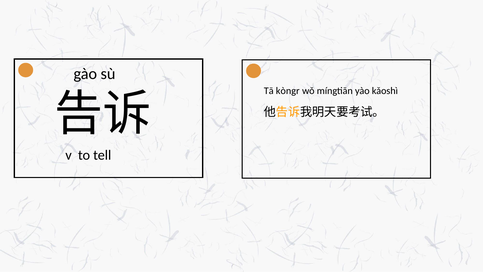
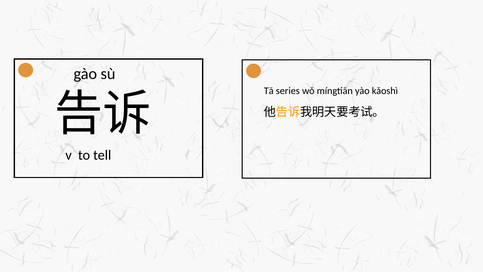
kòngr: kòngr -> series (288, 91)
